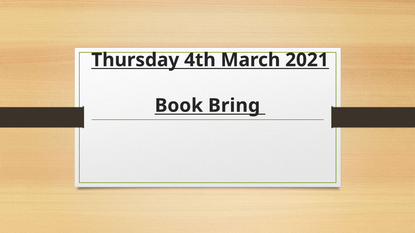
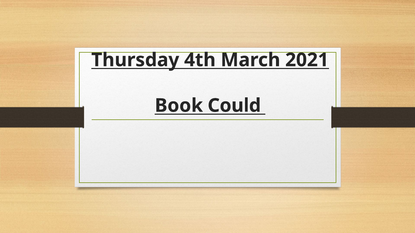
Bring: Bring -> Could (234, 106)
